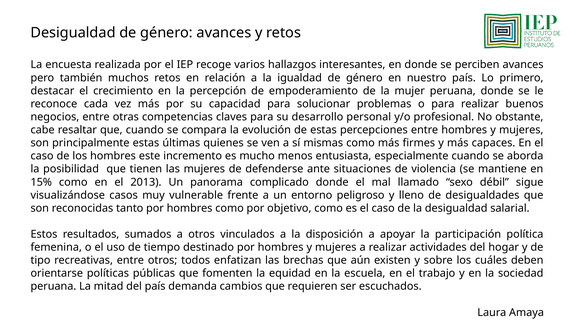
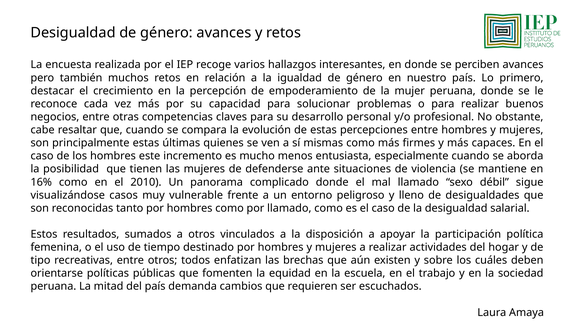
15%: 15% -> 16% (41, 182)
2013: 2013 -> 2010 (146, 182)
por objetivo: objetivo -> llamado (289, 208)
